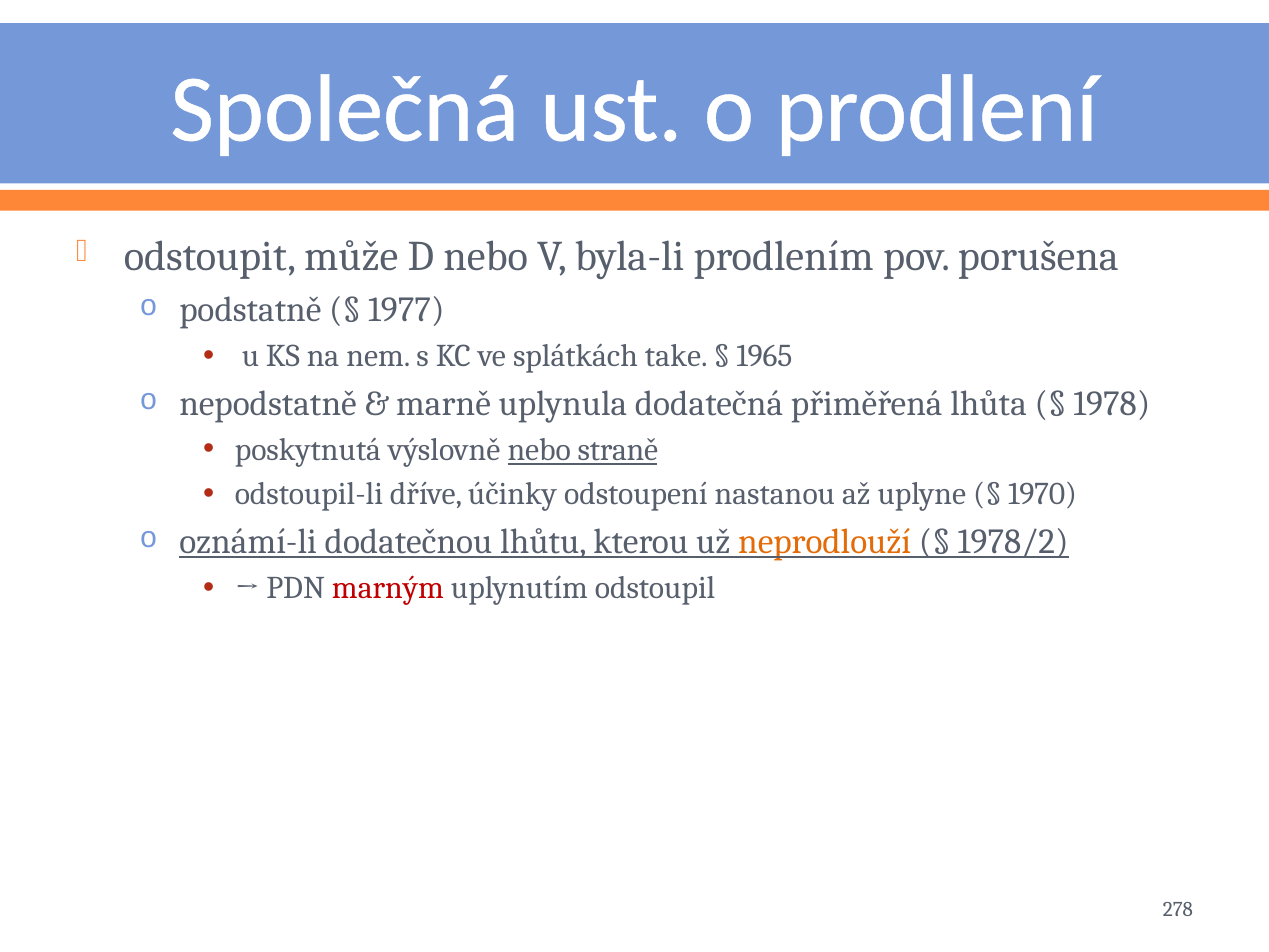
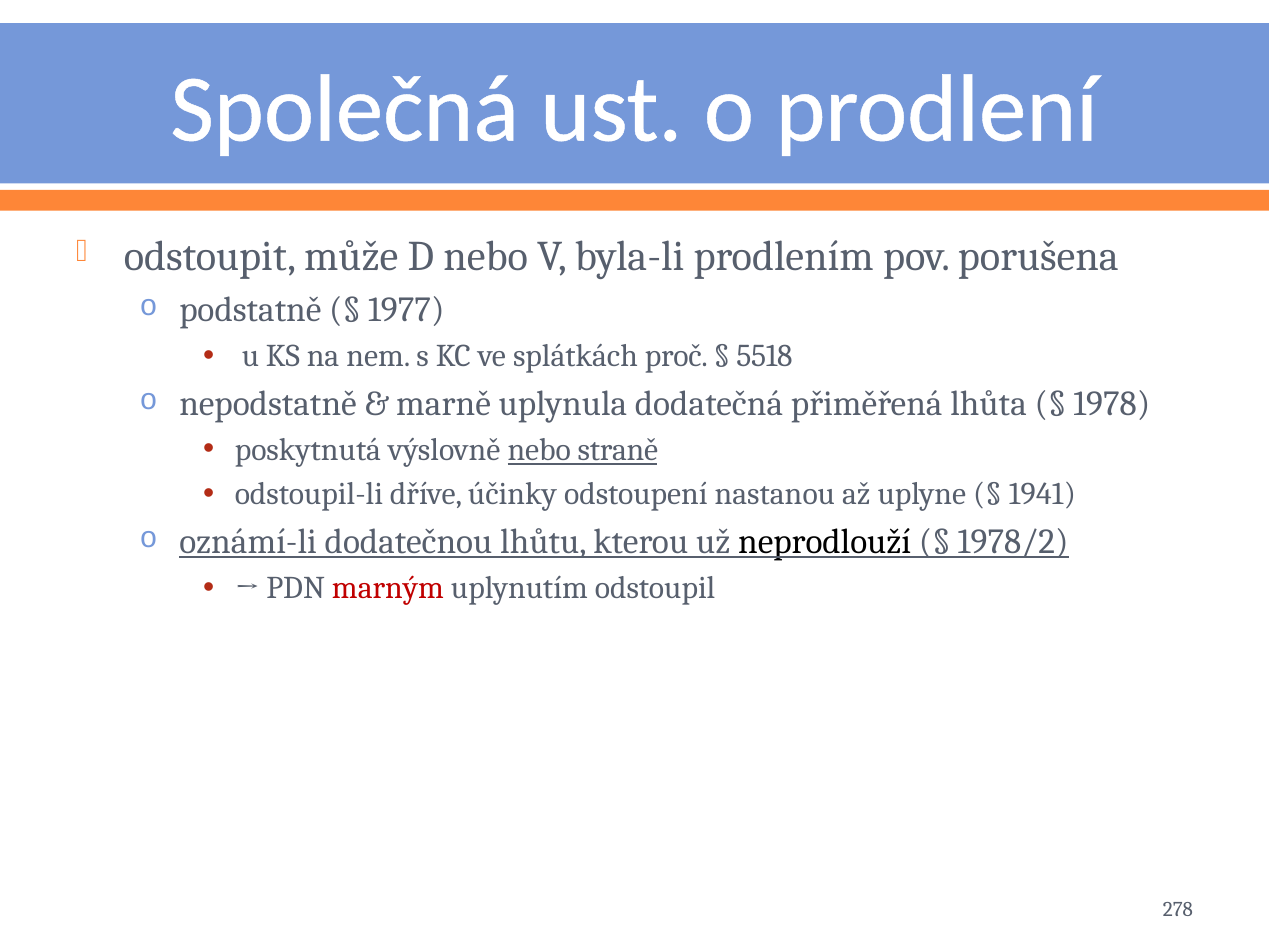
take: take -> proč (677, 356)
1965: 1965 -> 5518 (764, 356)
1970: 1970 -> 1941 (1042, 494)
neprodlouží colour: orange -> black (825, 542)
